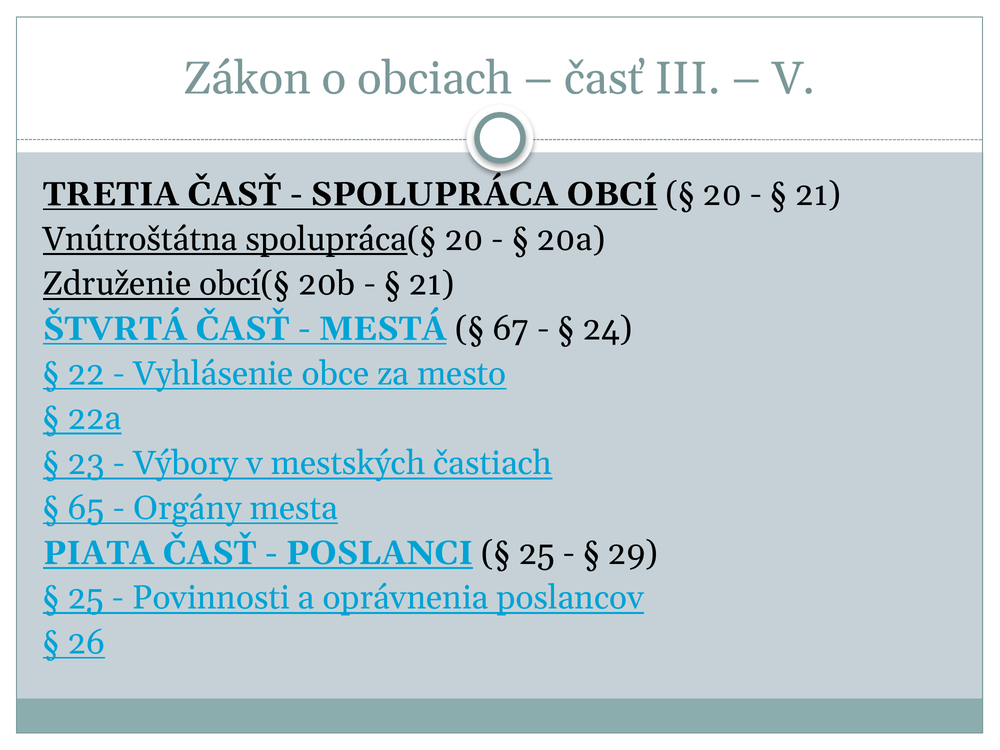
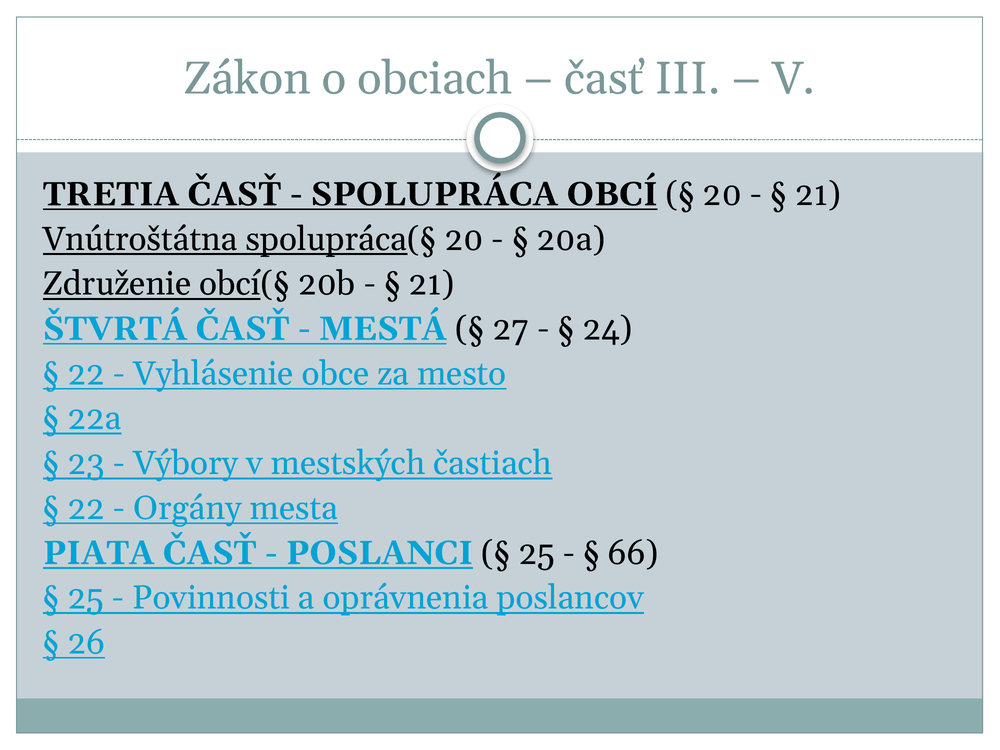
67: 67 -> 27 (511, 329)
65: 65 -> 22 (86, 508)
29: 29 -> 66 (633, 553)
